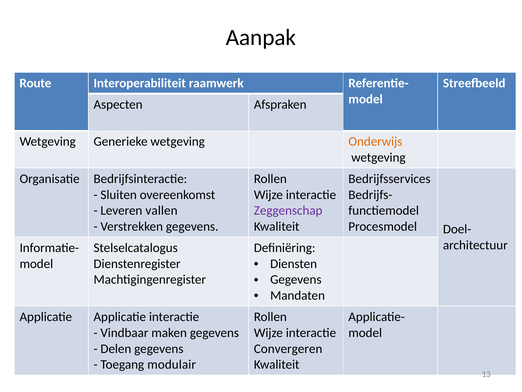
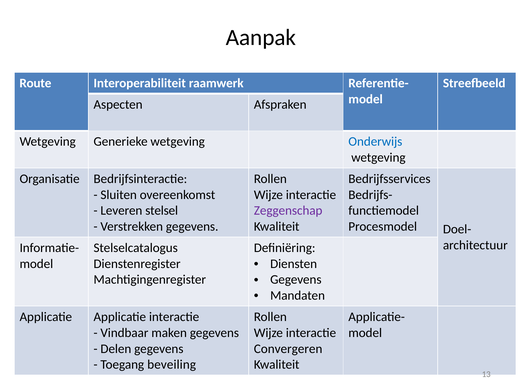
Onderwijs colour: orange -> blue (375, 141)
vallen: vallen -> stelsel (162, 210)
modulair: modulair -> beveiling (172, 364)
